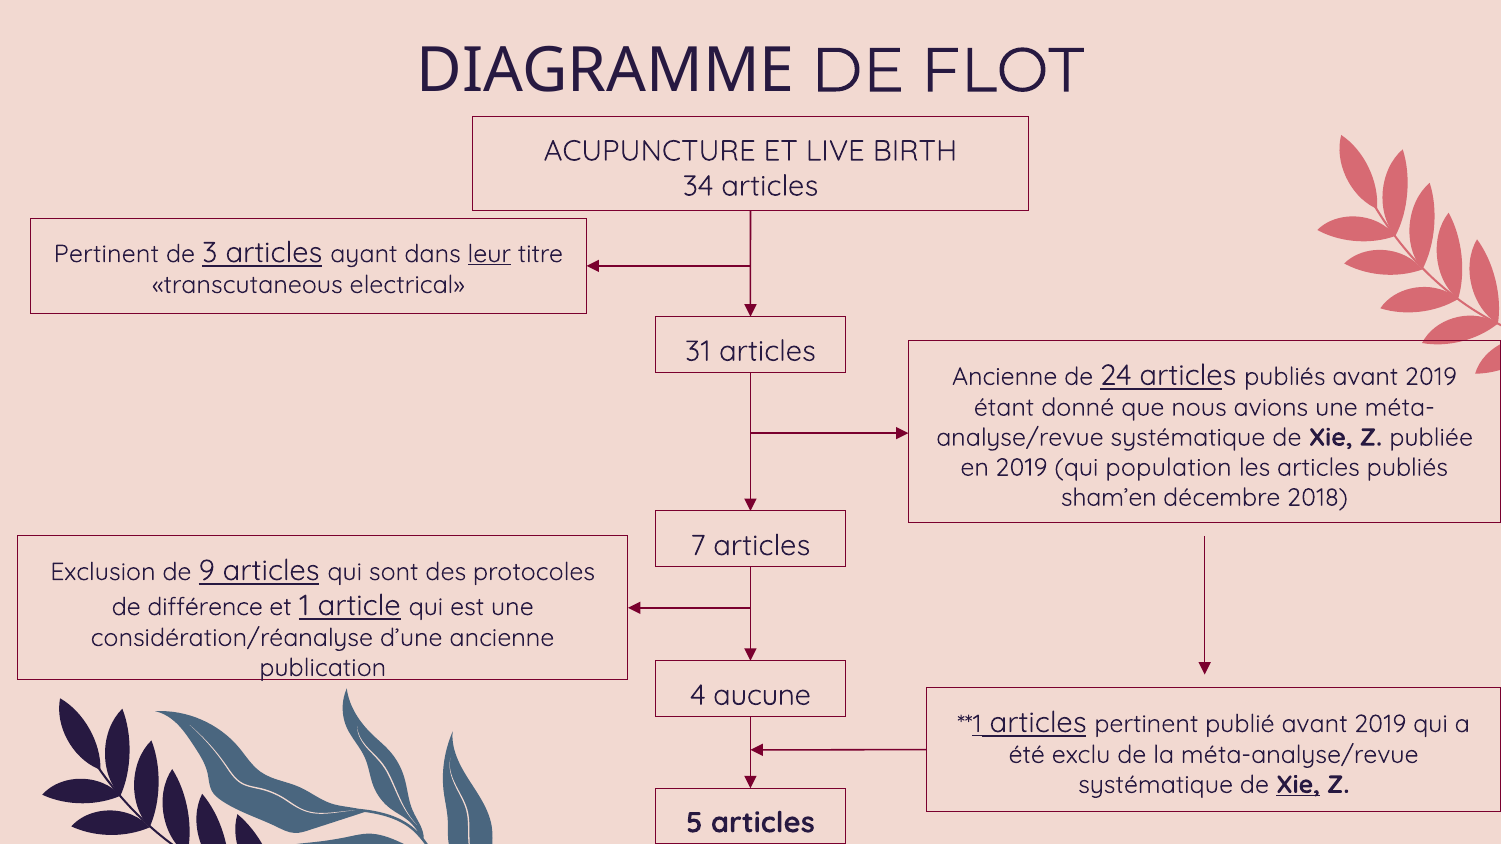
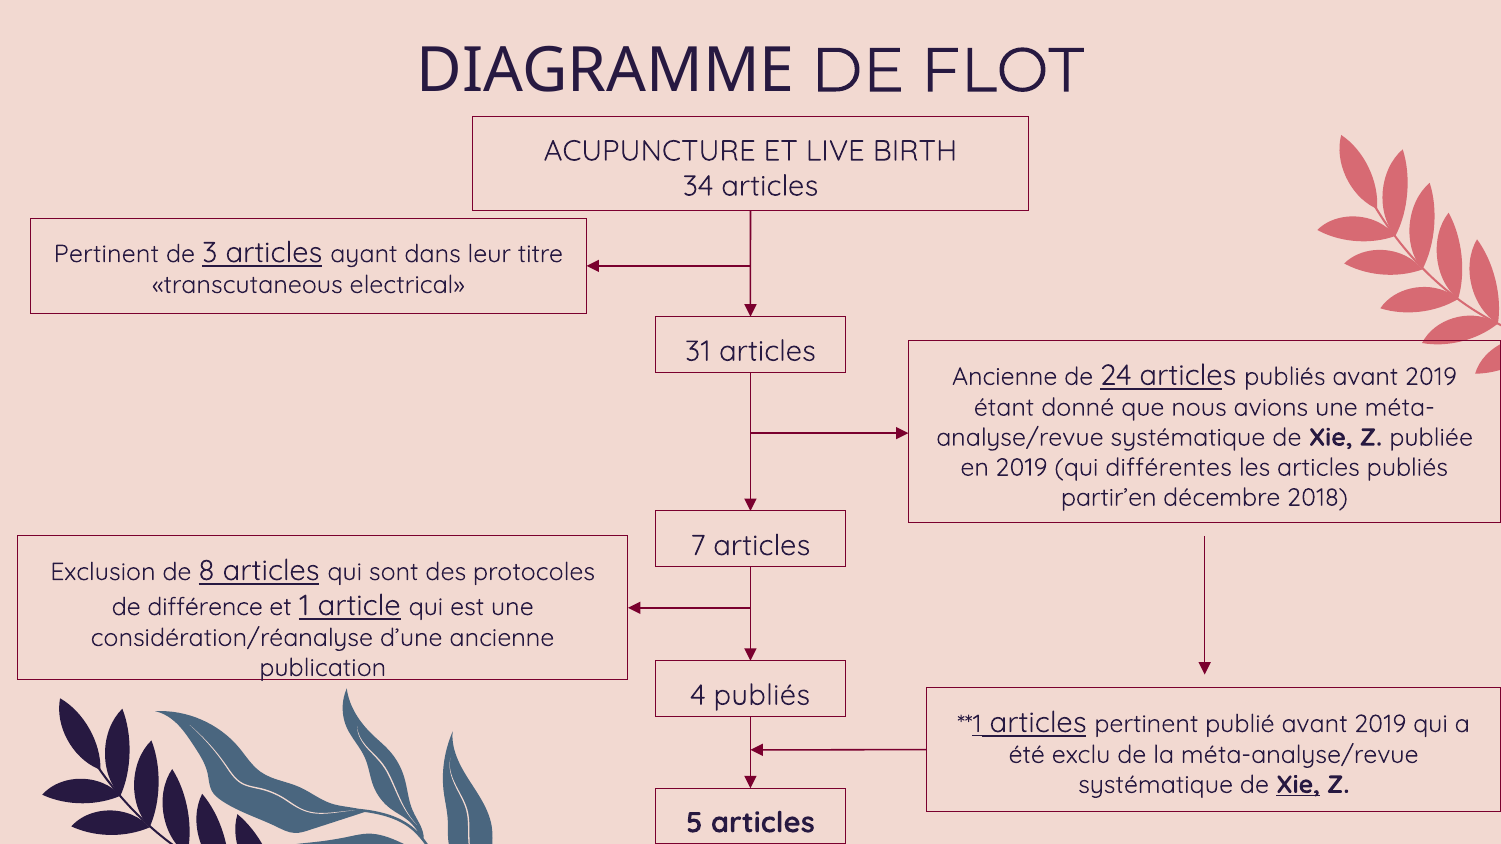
leur underline: present -> none (489, 254)
population: population -> différentes (1169, 468)
sham’en: sham’en -> partir’en (1109, 498)
9: 9 -> 8 (206, 571)
4 aucune: aucune -> publiés (762, 695)
